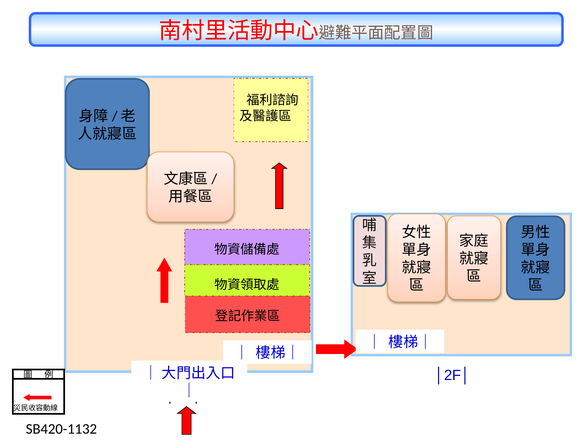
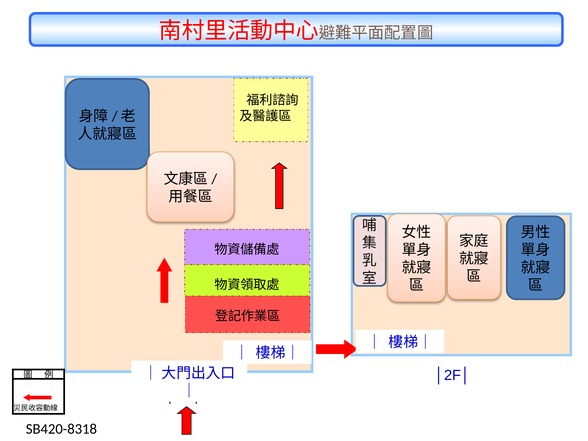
SB420-1132: SB420-1132 -> SB420-8318 (61, 429)
